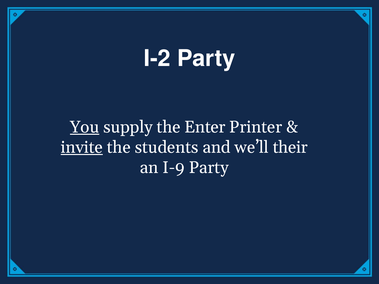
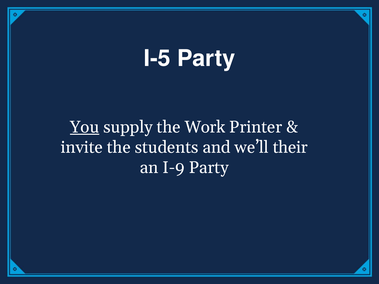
I-2: I-2 -> I-5 (157, 59)
Enter: Enter -> Work (205, 127)
invite underline: present -> none (82, 147)
